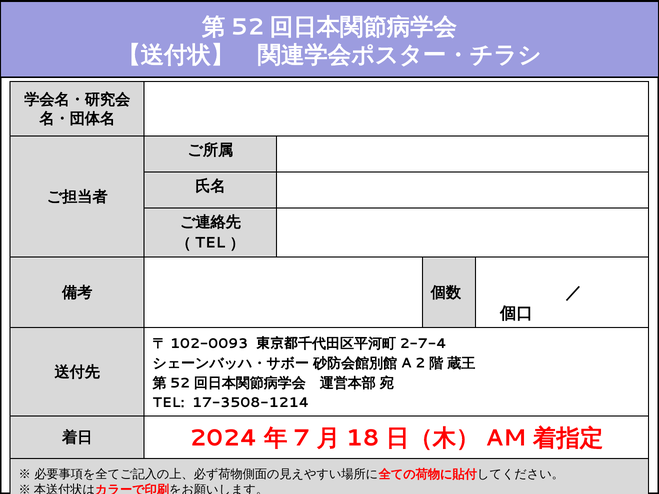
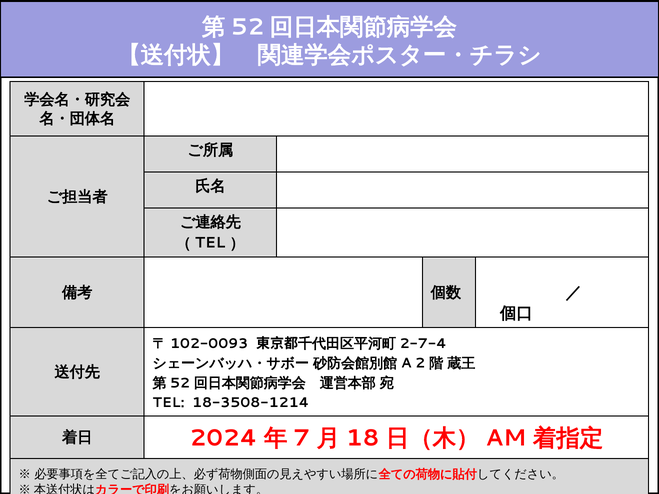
17-3508-1214: 17-3508-1214 -> 18-3508-1214 (251, 403)
